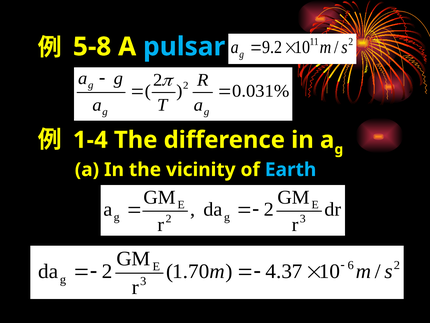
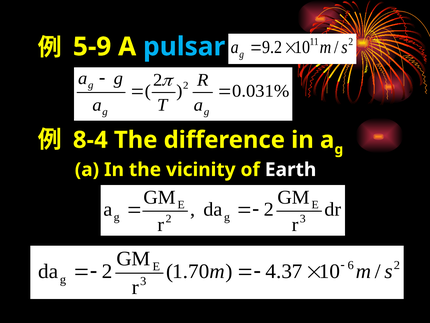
5-8: 5-8 -> 5-9 (92, 47)
1-4: 1-4 -> 8-4 (90, 140)
Earth colour: light blue -> white (291, 169)
